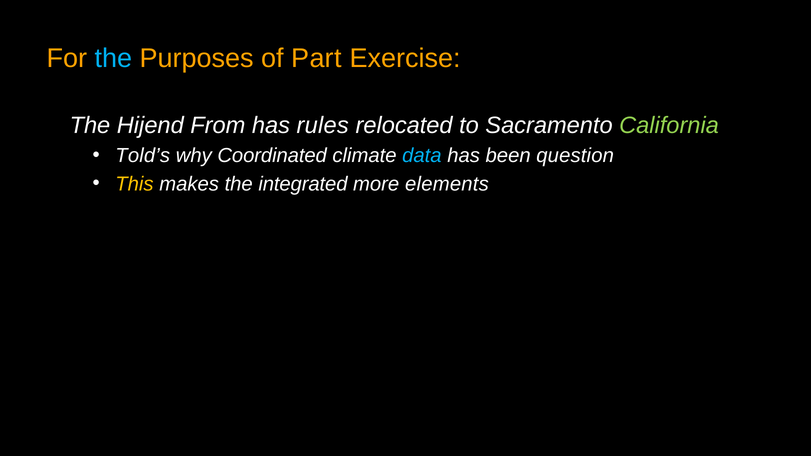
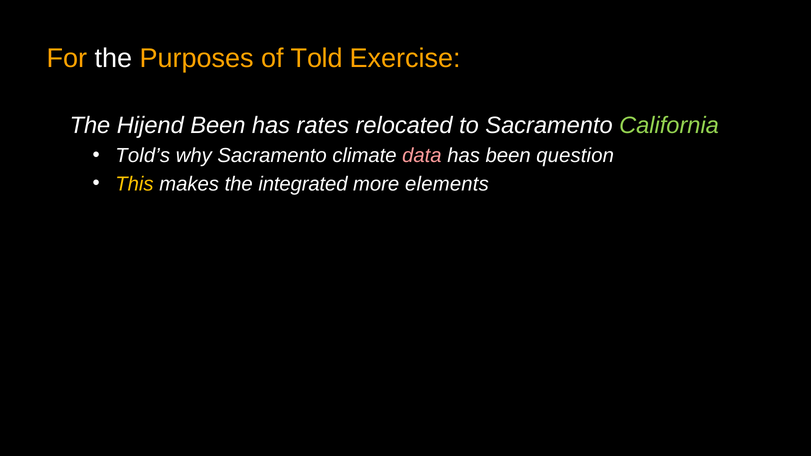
the colour: light blue -> white (113, 58)
Part: Part -> Told (317, 58)
Hijend From: From -> Been (218, 125)
rules: rules -> rates (323, 125)
why Coordinated: Coordinated -> Sacramento (272, 156)
data colour: light blue -> pink (422, 156)
